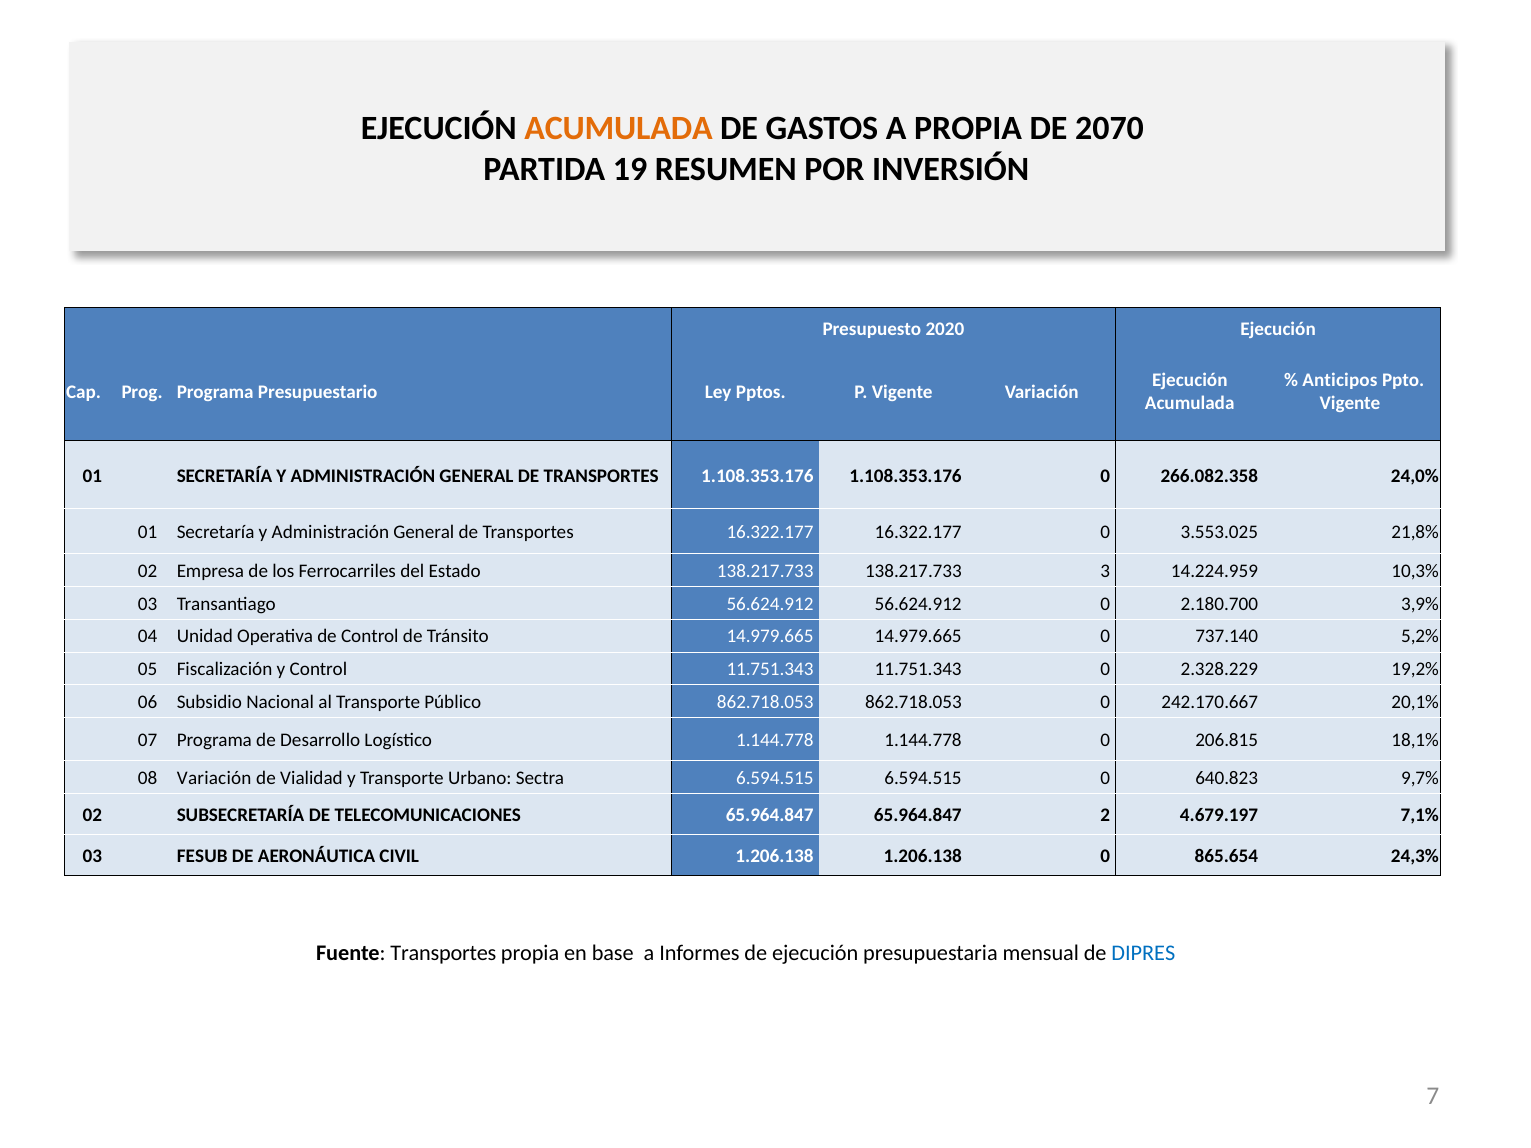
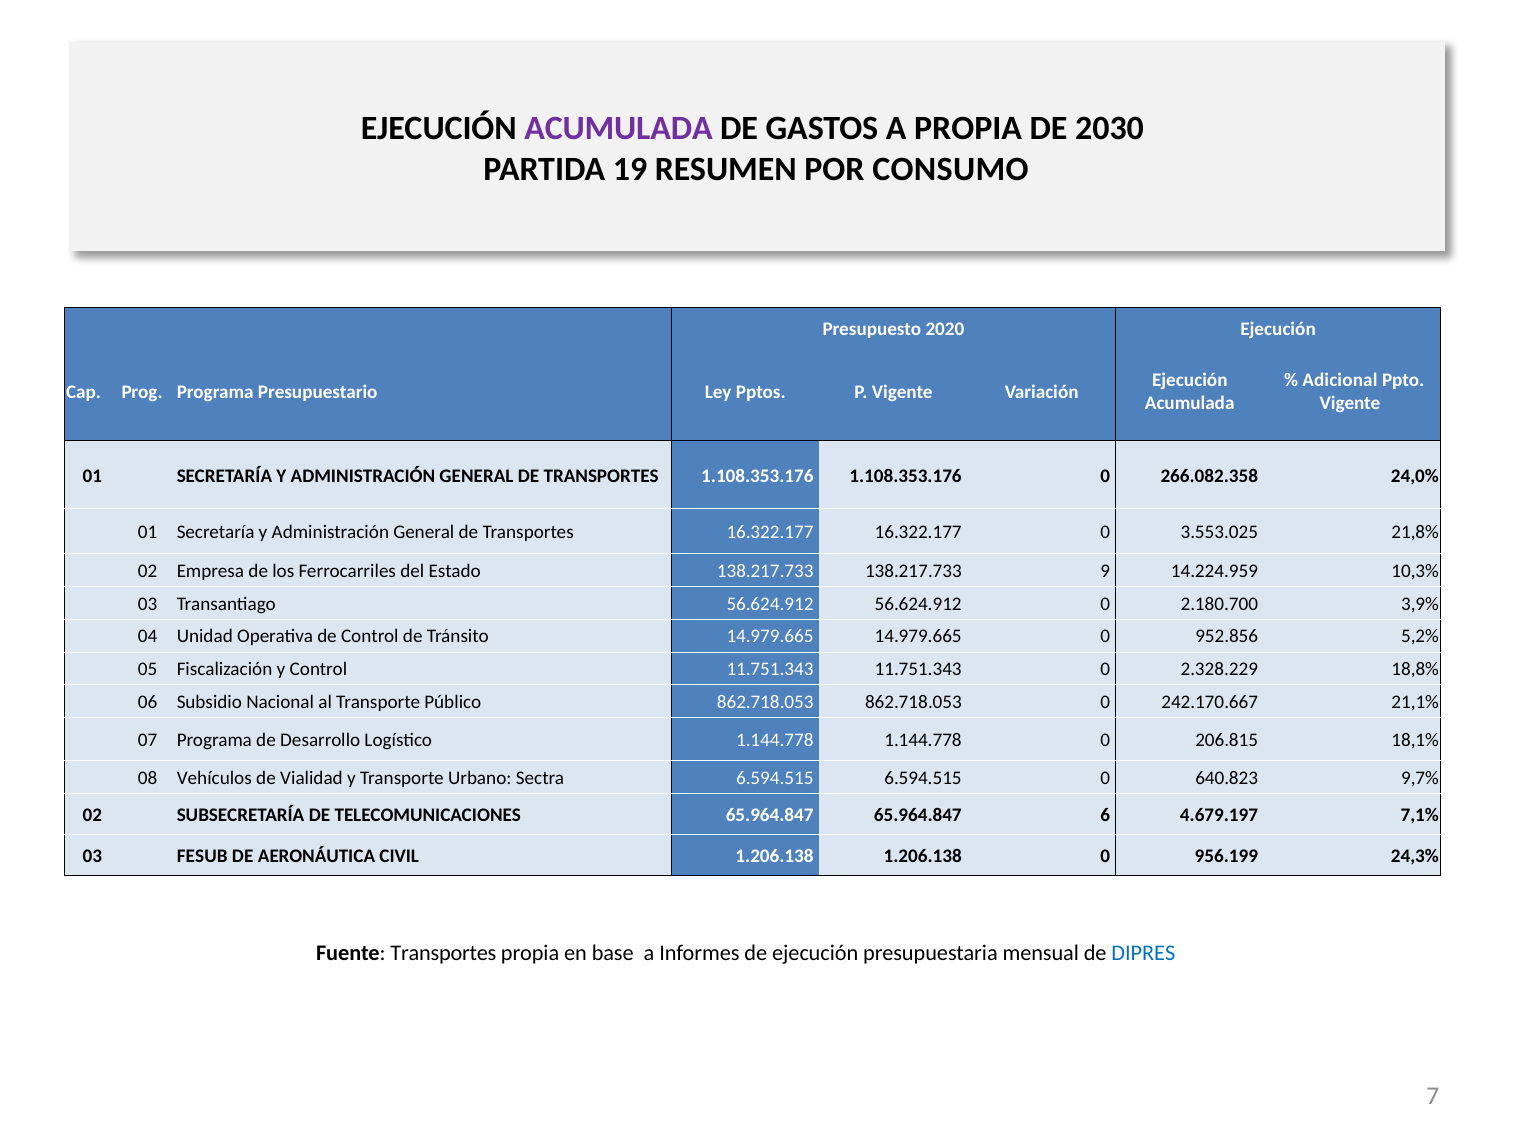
ACUMULADA colour: orange -> purple (619, 128)
2070: 2070 -> 2030 (1110, 128)
INVERSIÓN: INVERSIÓN -> CONSUMO (950, 169)
Anticipos: Anticipos -> Adicional (1340, 380)
3: 3 -> 9 (1105, 571)
737.140: 737.140 -> 952.856 (1227, 637)
19,2%: 19,2% -> 18,8% (1415, 669)
20,1%: 20,1% -> 21,1% (1415, 702)
08 Variación: Variación -> Vehículos (214, 778)
2: 2 -> 6 (1105, 815)
865.654: 865.654 -> 956.199 (1226, 856)
